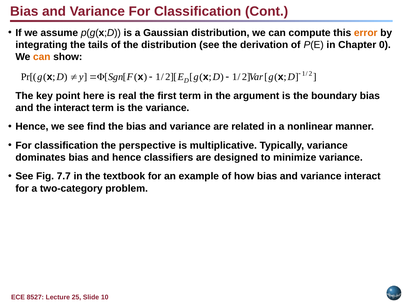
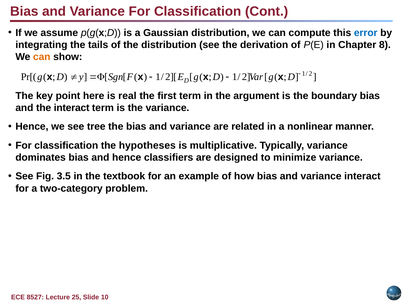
error colour: orange -> blue (366, 33)
0: 0 -> 8 (385, 45)
find: find -> tree (96, 127)
perspective: perspective -> hypotheses (147, 146)
7.7: 7.7 -> 3.5 (64, 176)
